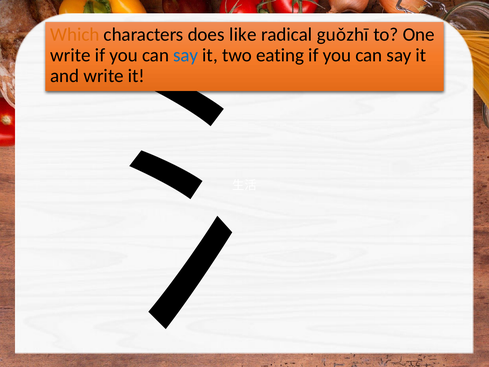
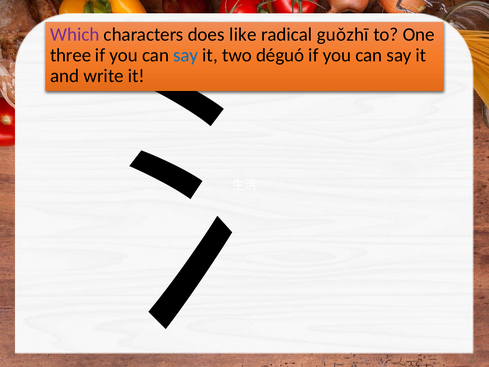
Which colour: orange -> purple (75, 35)
write: write -> three (71, 55)
eating: eating -> déguó (280, 55)
